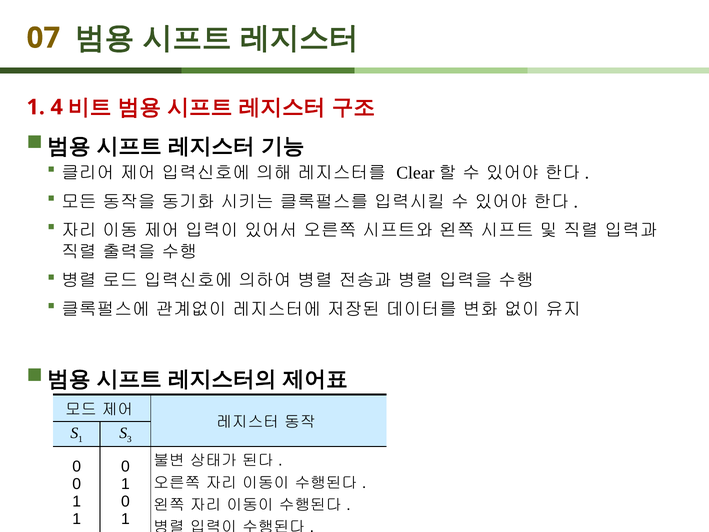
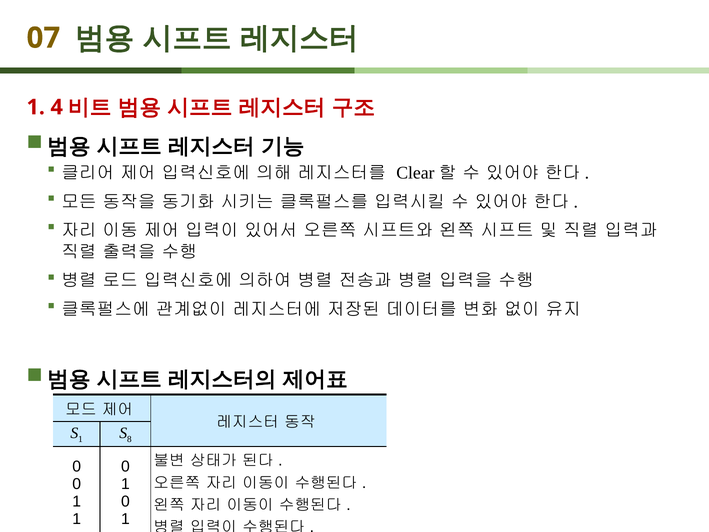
3: 3 -> 8 (129, 439)
